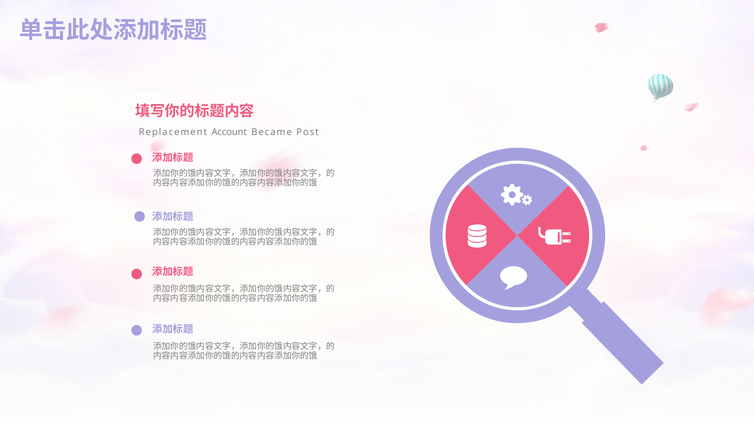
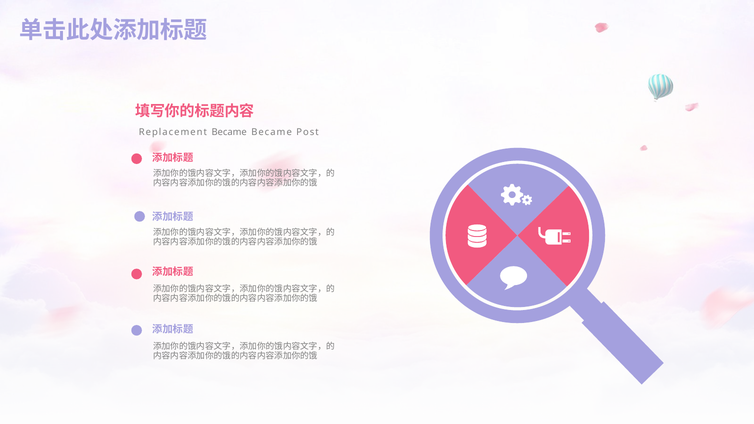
Replacement Account: Account -> Became (229, 132)
